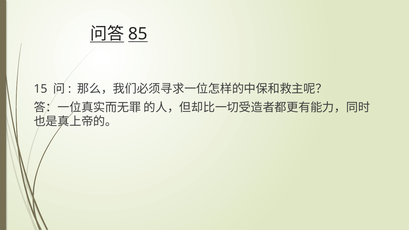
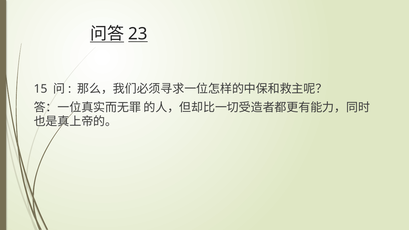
85: 85 -> 23 (138, 34)
